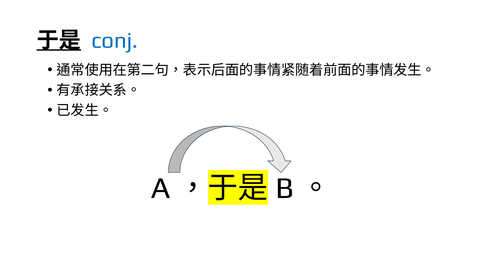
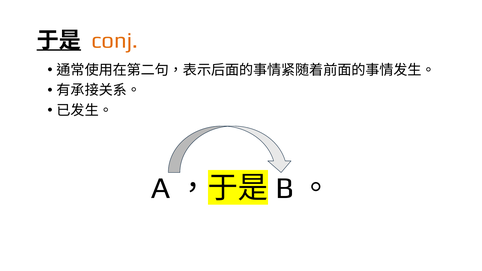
conj colour: blue -> orange (115, 41)
